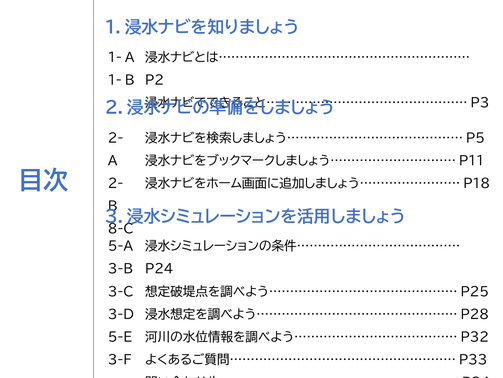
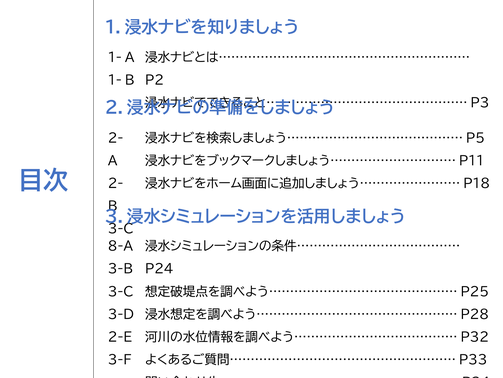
8-C: 8-C -> 3-C (121, 228)
5-A: 5-A -> 8-A (120, 246)
5-E: 5-E -> 2-E (120, 337)
